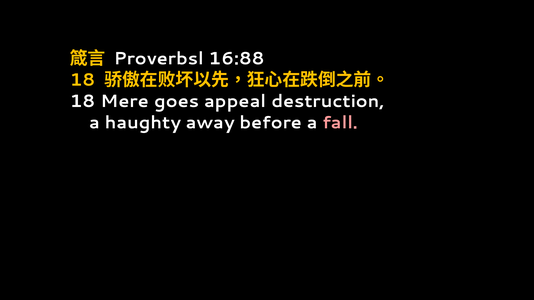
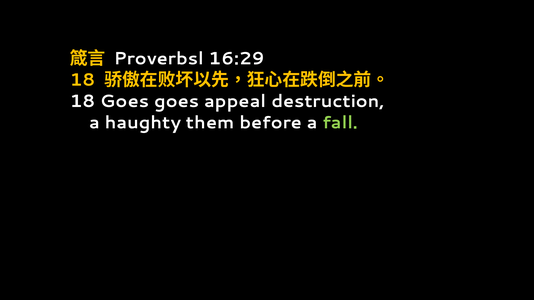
16:88: 16:88 -> 16:29 (237, 59)
18 Mere: Mere -> Goes (125, 101)
away: away -> them (210, 123)
fall colour: pink -> light green (340, 123)
